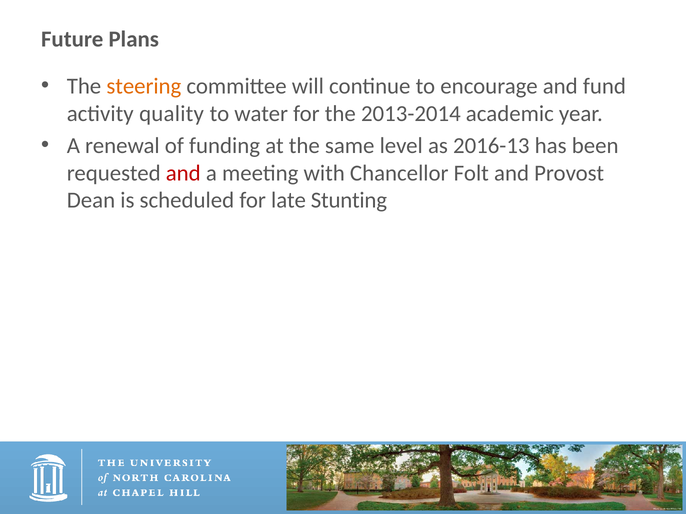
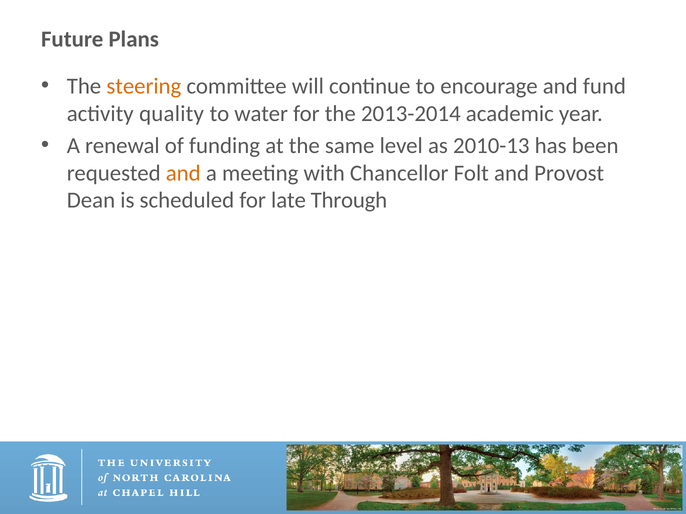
2016-13: 2016-13 -> 2010-13 (491, 146)
and colour: red -> orange (183, 173)
Stunting: Stunting -> Through (349, 201)
